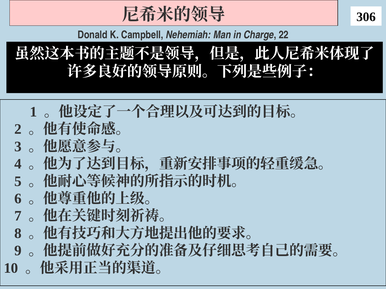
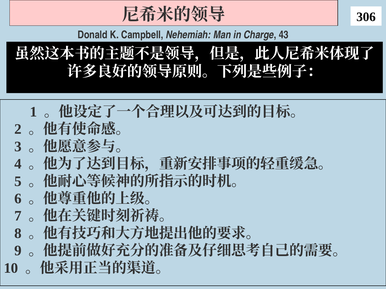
22: 22 -> 43 (284, 35)
